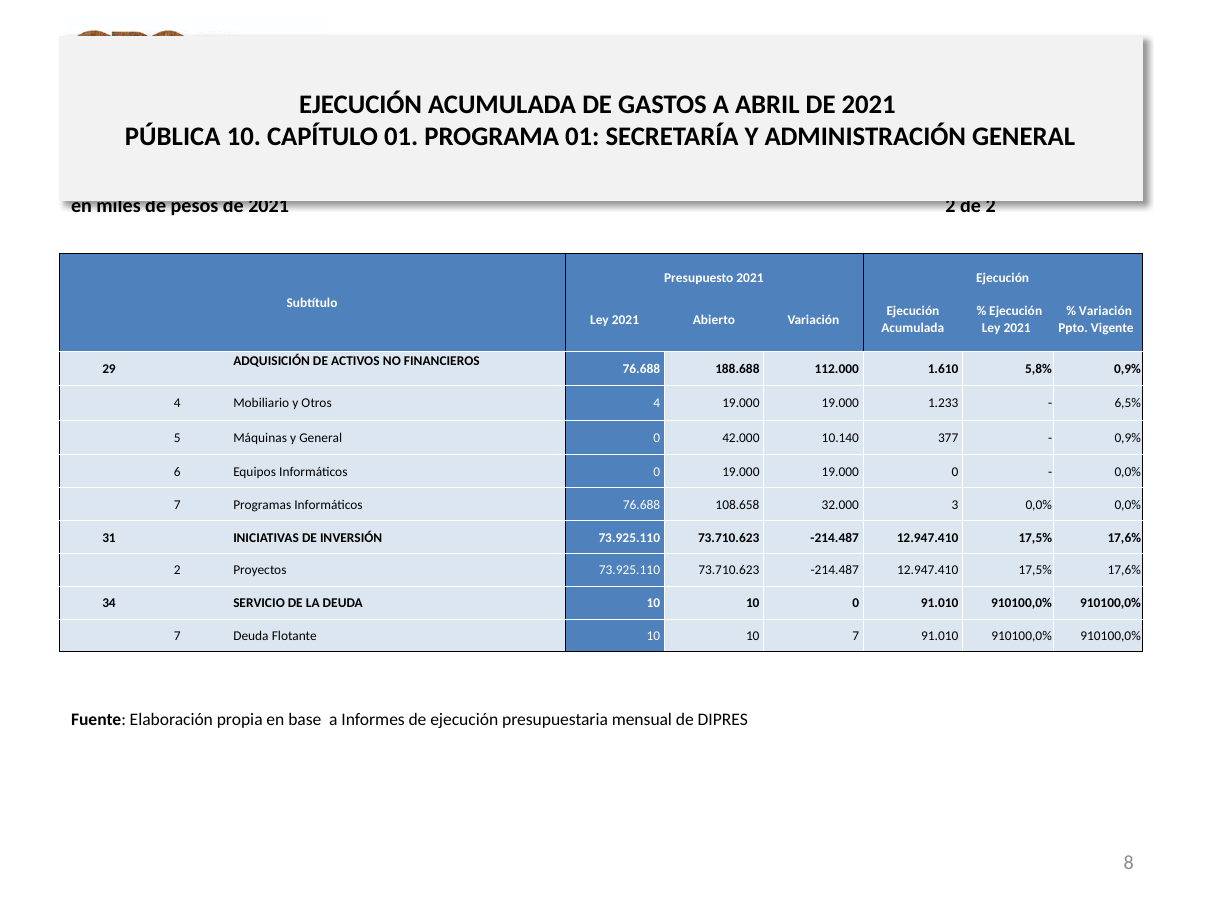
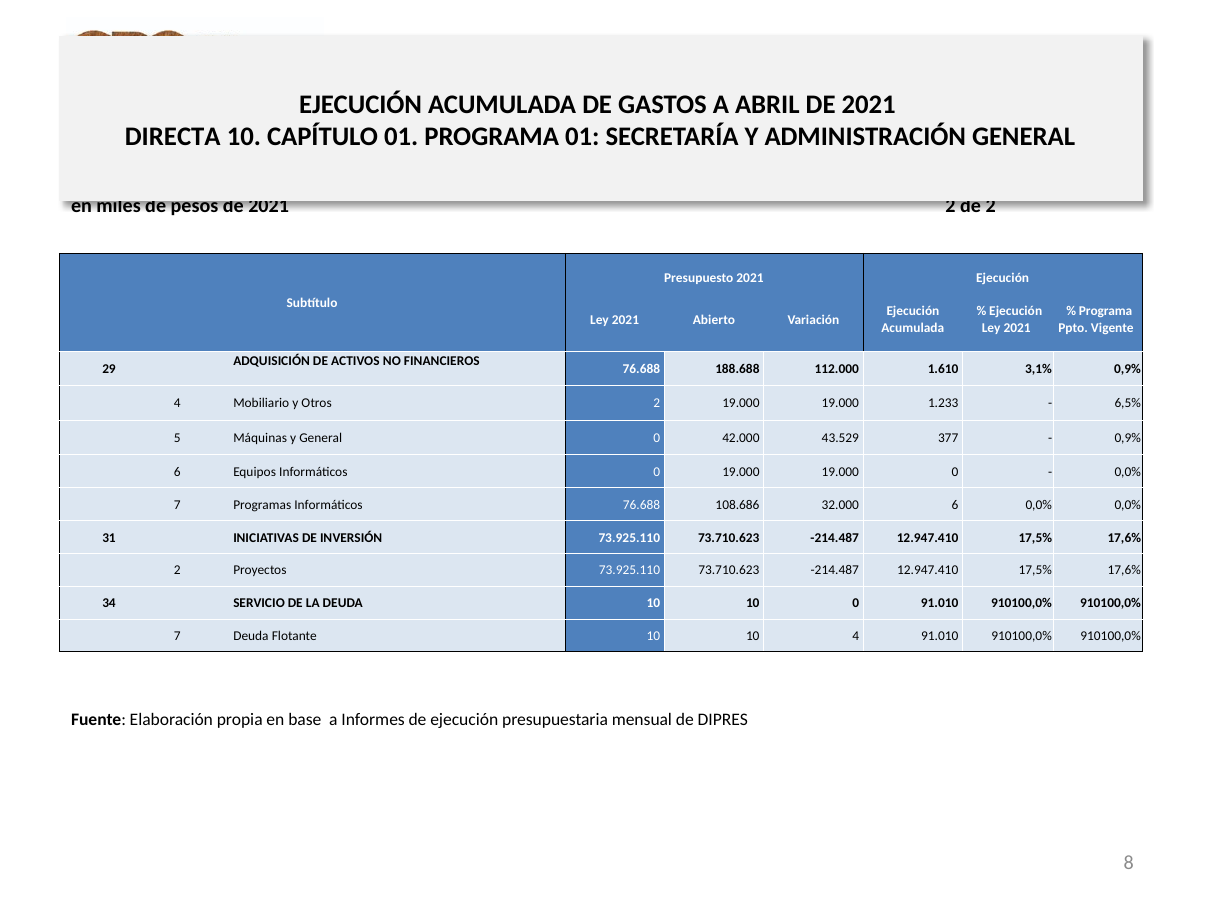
PÚBLICA: PÚBLICA -> DIRECTA (173, 137)
Variación: Variación -> Programa (1106, 312)
5,8%: 5,8% -> 3,1% (1039, 369)
Otros 4: 4 -> 2 (657, 403)
10.140: 10.140 -> 43.529 (840, 438)
108.658: 108.658 -> 108.686 (738, 505)
32.000 3: 3 -> 6 (955, 505)
10 7: 7 -> 4 (856, 637)
